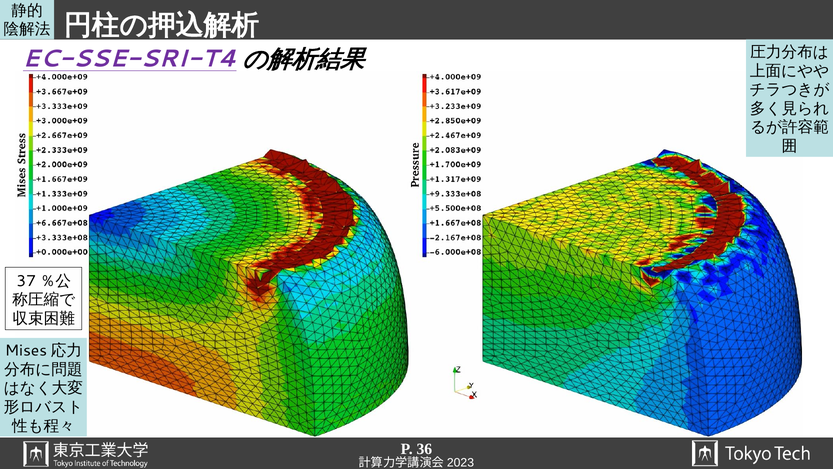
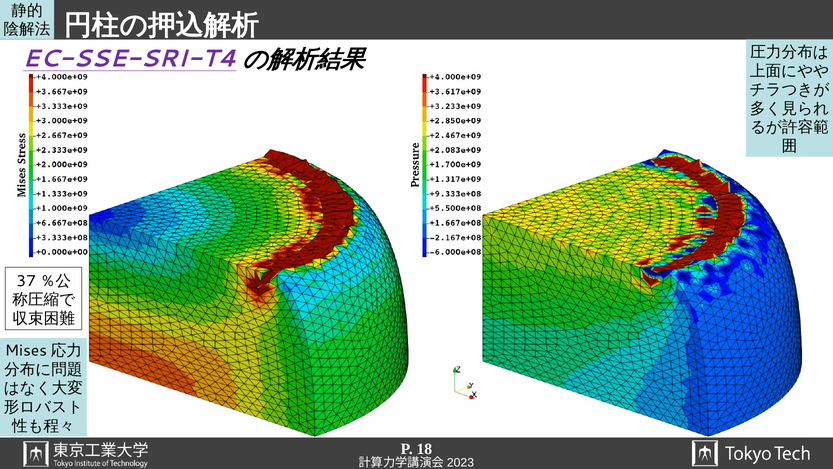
36: 36 -> 18 (424, 449)
